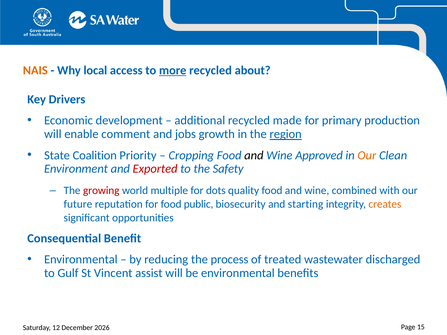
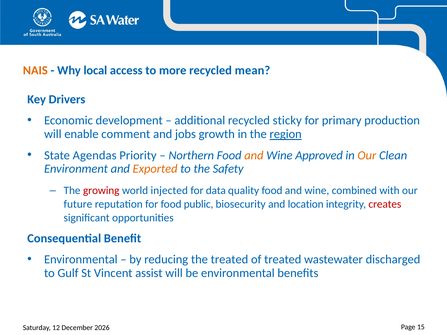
more underline: present -> none (173, 70)
about: about -> mean (253, 70)
made: made -> sticky (287, 121)
Coalition: Coalition -> Agendas (95, 155)
Cropping: Cropping -> Northern (191, 155)
and colour: black -> orange (254, 155)
Exported colour: red -> orange (155, 169)
multiple: multiple -> injected (169, 191)
dots: dots -> data (216, 191)
starting: starting -> location (306, 204)
creates colour: orange -> red (385, 204)
the process: process -> treated (229, 260)
